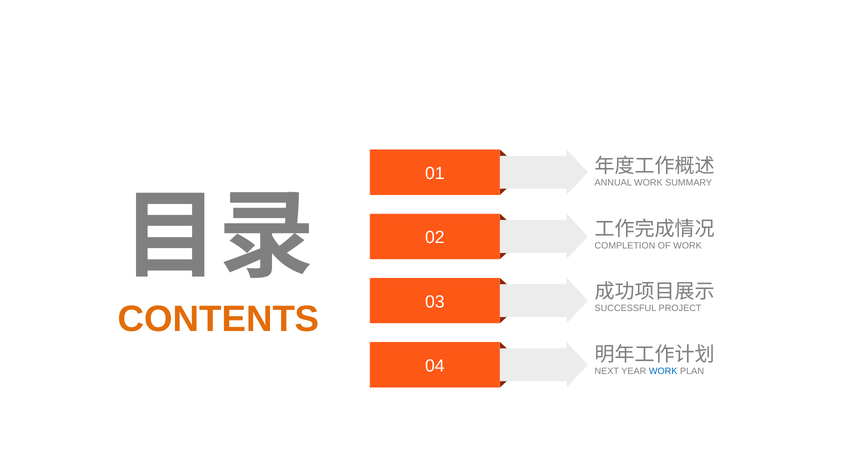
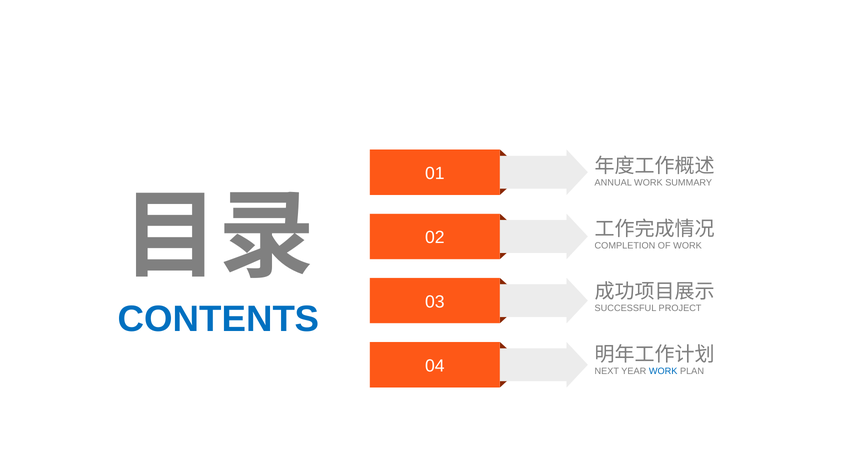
CONTENTS colour: orange -> blue (219, 319)
